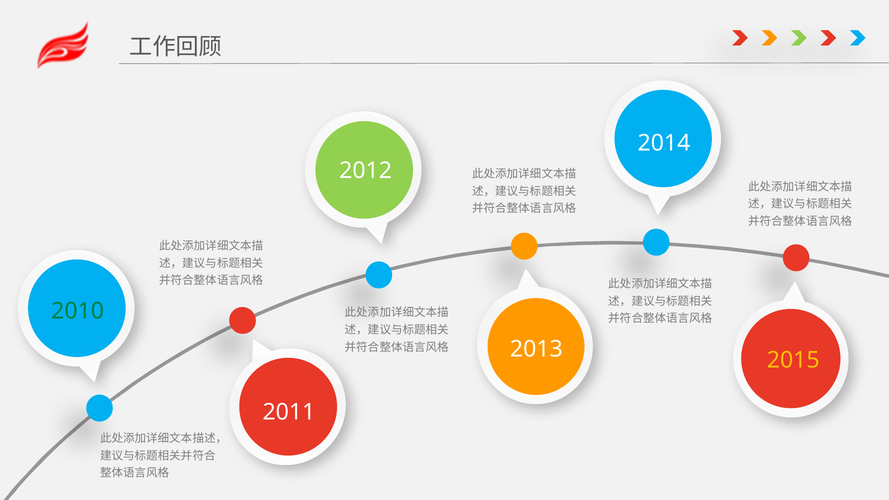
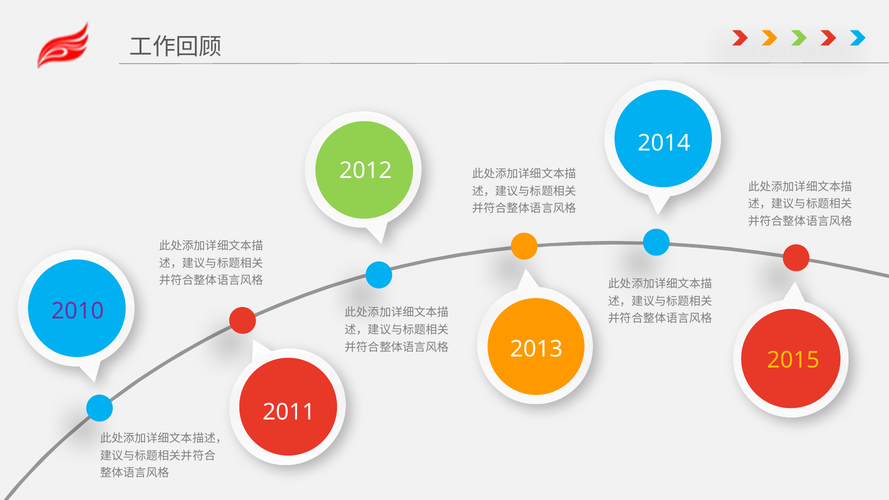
2010 colour: green -> purple (78, 311)
